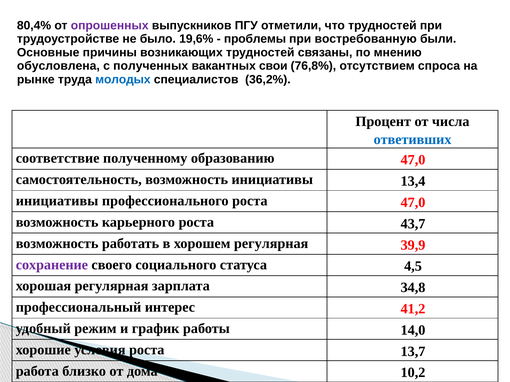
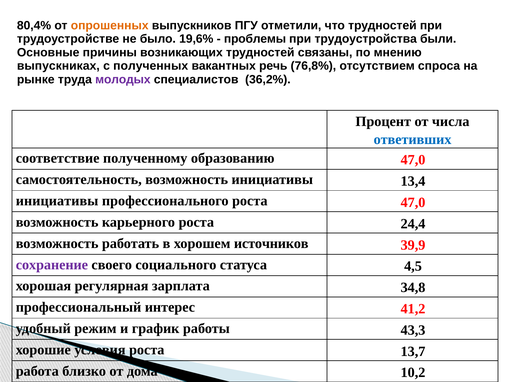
опрошенных colour: purple -> orange (110, 25)
востребованную: востребованную -> трудоустройства (366, 39)
обусловлена: обусловлена -> выпускниках (58, 66)
свои: свои -> речь (273, 66)
молодых colour: blue -> purple (123, 79)
43,7: 43,7 -> 24,4 (413, 224)
хорошем регулярная: регулярная -> источников (271, 244)
14,0: 14,0 -> 43,3 (413, 331)
